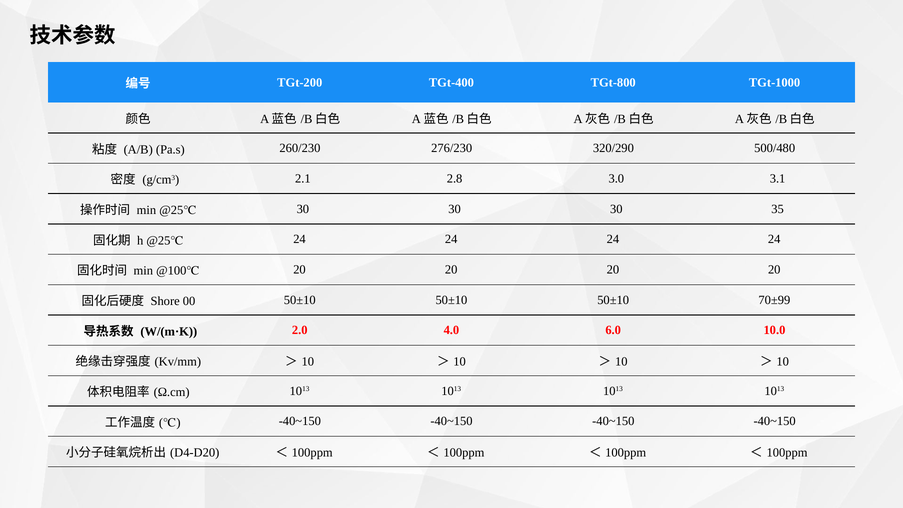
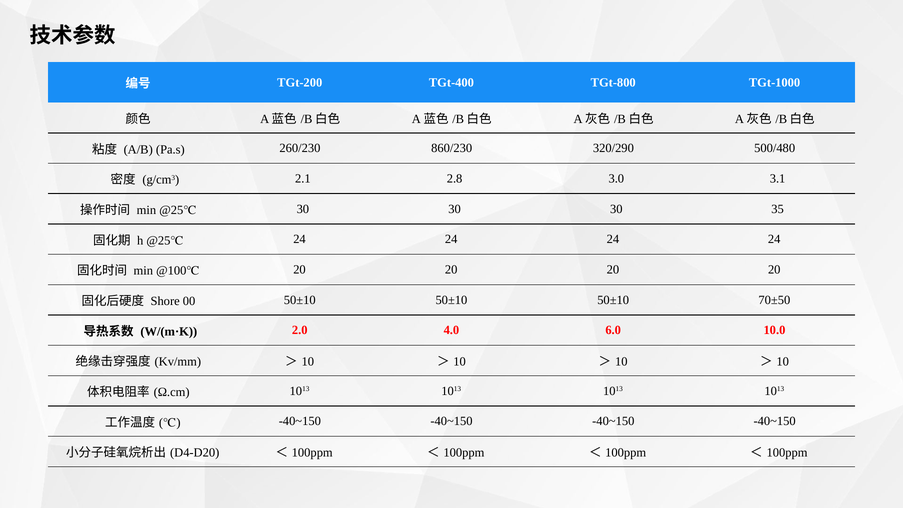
276/230: 276/230 -> 860/230 (452, 148)
70±99: 70±99 -> 70±50 (774, 300)
